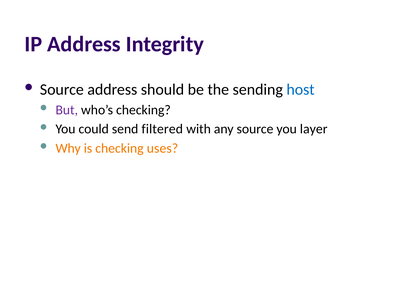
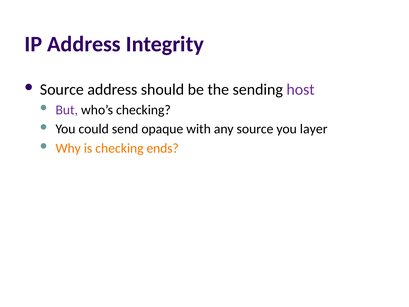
host colour: blue -> purple (301, 90)
filtered: filtered -> opaque (162, 129)
uses: uses -> ends (163, 148)
